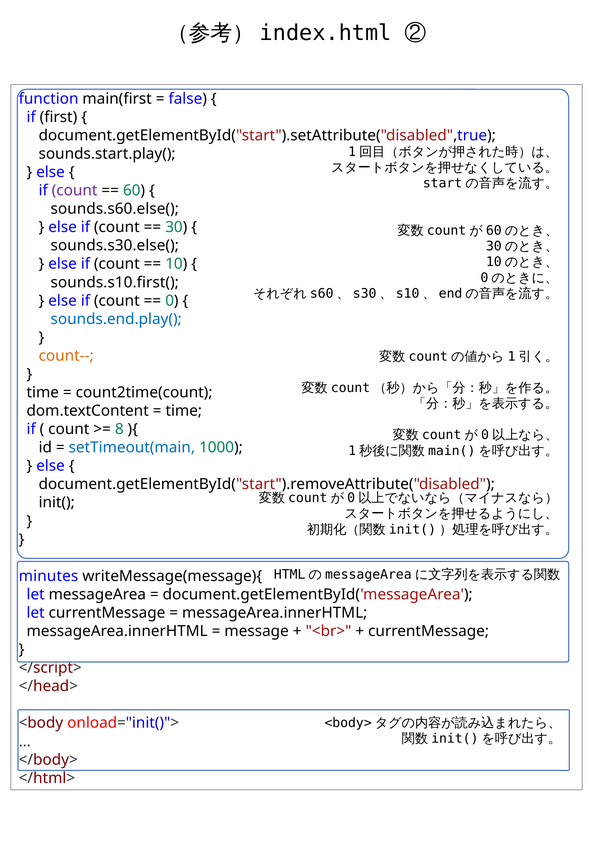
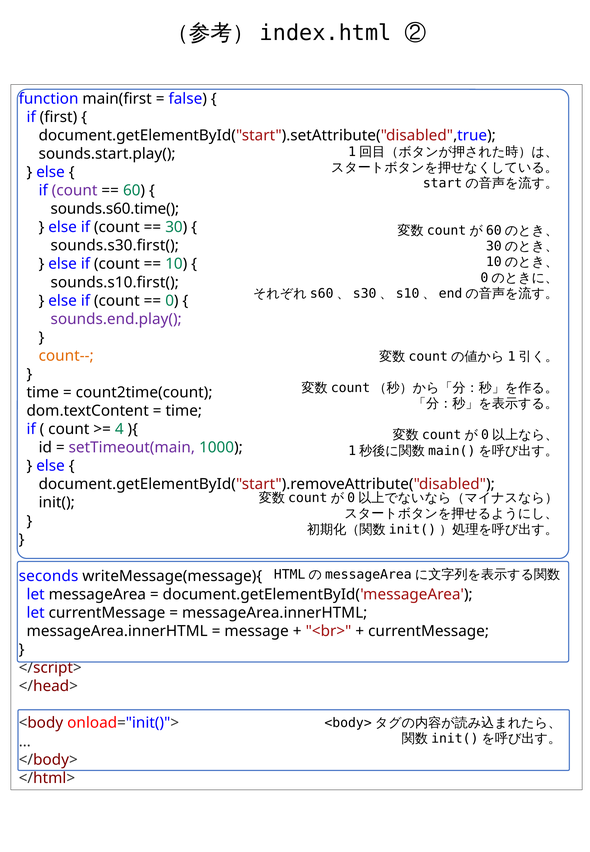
sounds.s60.else(: sounds.s60.else( -> sounds.s60.time( (115, 209)
sounds.s30.else(: sounds.s30.else( -> sounds.s30.first( (115, 246)
sounds.end.play( colour: blue -> purple (116, 319)
8: 8 -> 4 (119, 429)
setTimeout(main colour: blue -> purple (132, 448)
minutes: minutes -> seconds (49, 576)
